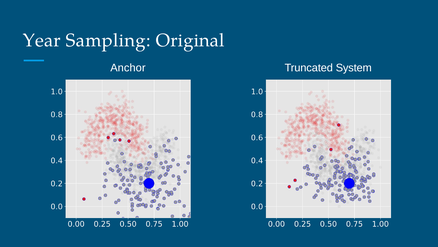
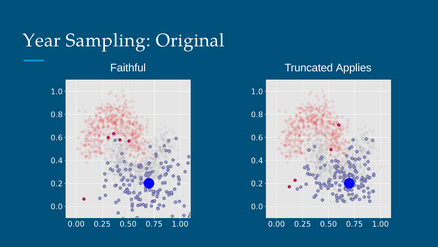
Anchor: Anchor -> Faithful (128, 68)
System: System -> Applies (354, 68)
